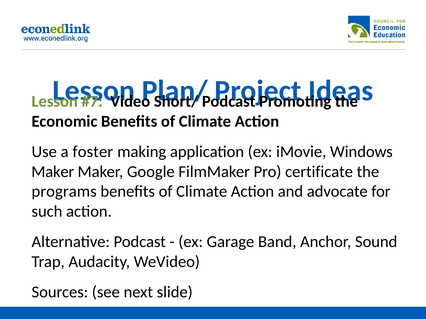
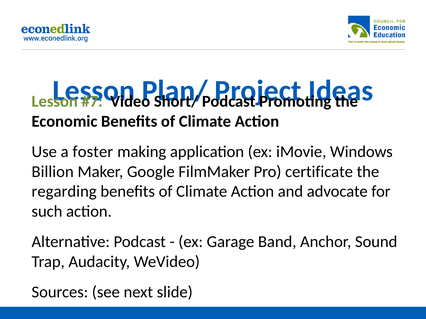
Maker: Maker -> Billion (53, 172)
programs: programs -> regarding (64, 192)
